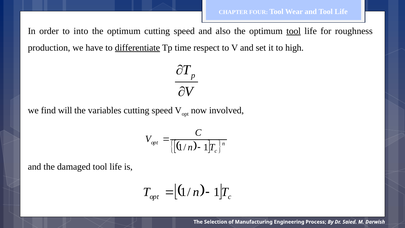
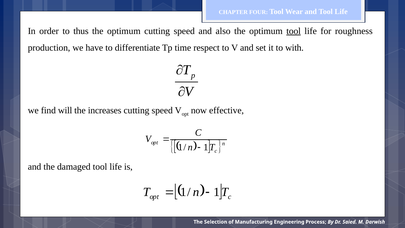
into: into -> thus (81, 31)
differentiate underline: present -> none (137, 48)
high: high -> with (294, 48)
variables: variables -> increases (105, 110)
involved: involved -> effective (227, 110)
